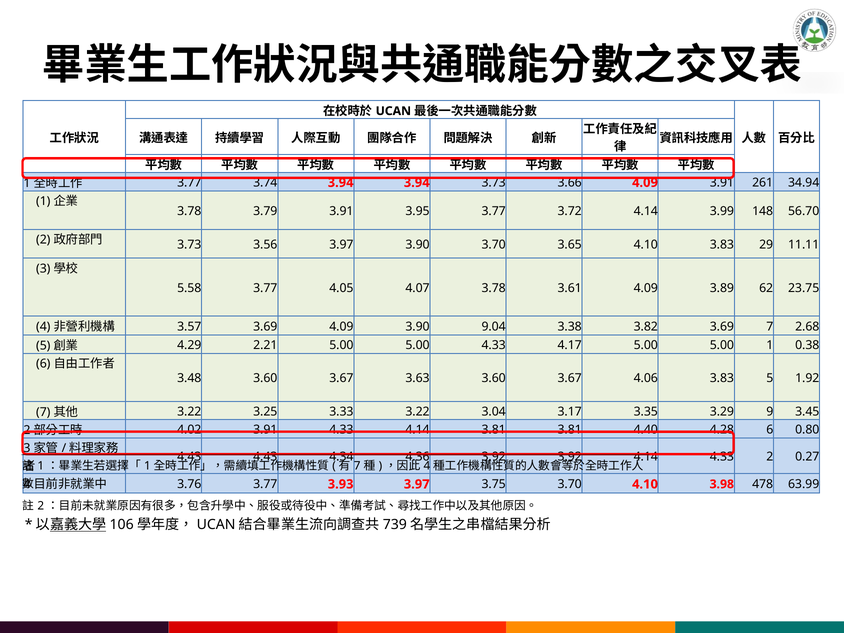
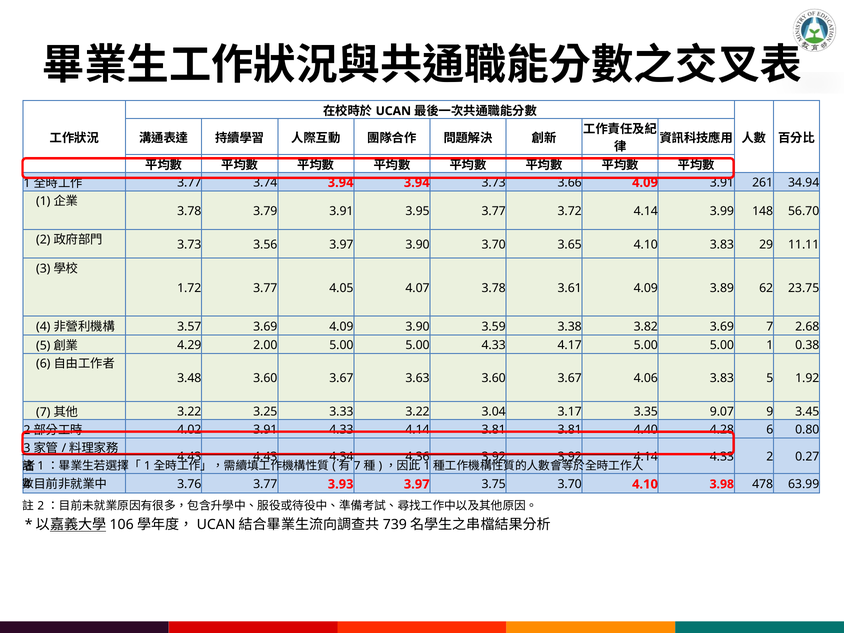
5.58: 5.58 -> 1.72 (189, 288)
9.04: 9.04 -> 3.59 (494, 326)
2.21: 2.21 -> 2.00 (265, 345)
3.29: 3.29 -> 9.07 (722, 411)
4: 4 -> 1 (427, 466)
